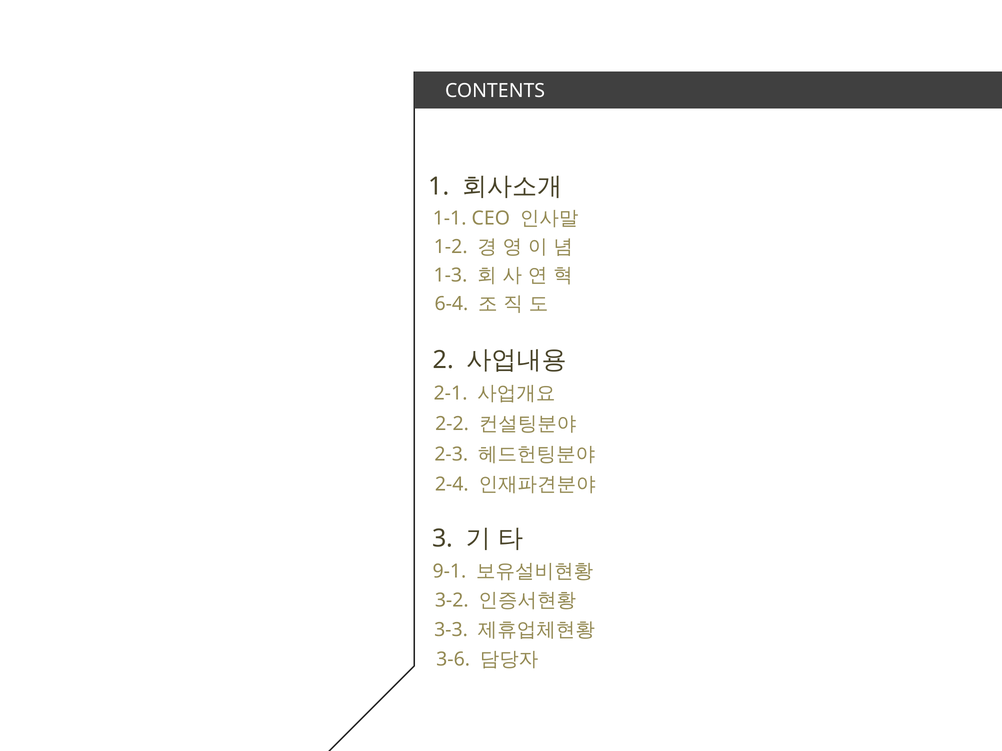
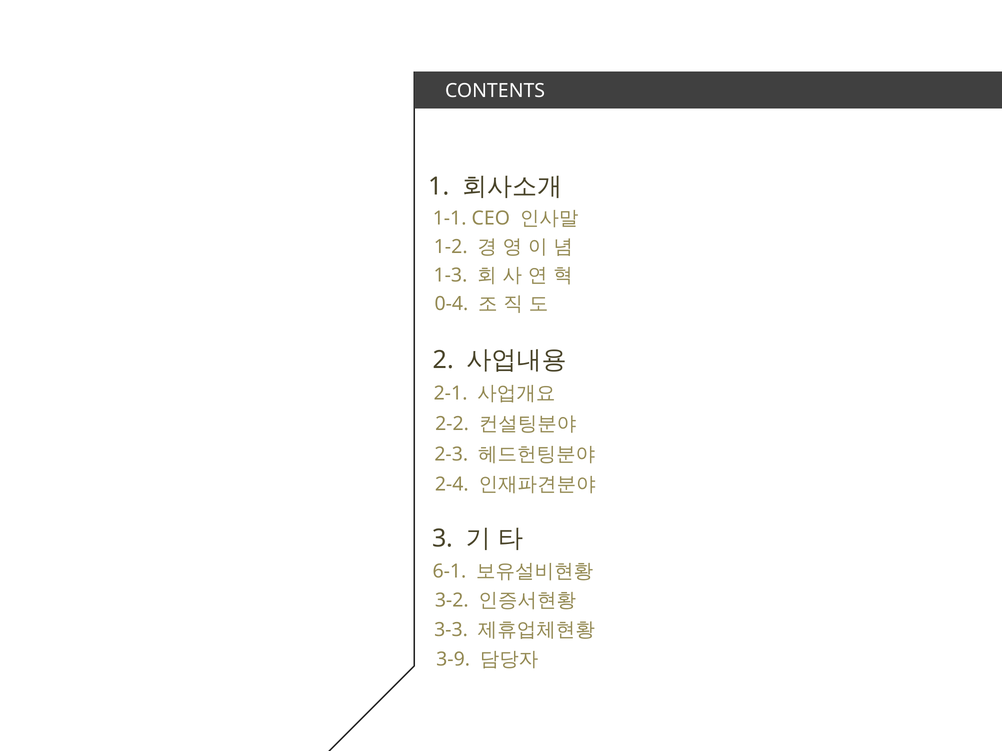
6-4: 6-4 -> 0-4 (451, 304)
9-1: 9-1 -> 6-1 (449, 571)
3-6: 3-6 -> 3-9 (453, 660)
